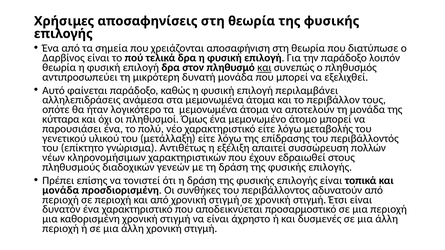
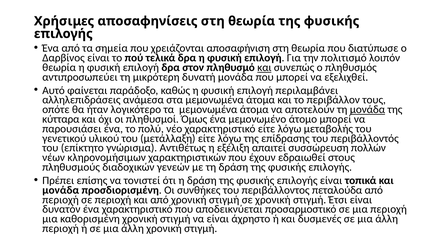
την παράδοξο: παράδοξο -> πολιτισμό (344, 58)
μονάδα underline: none -> present (367, 110)
αδυνατούν: αδυνατούν -> πεταλούδα (337, 190)
